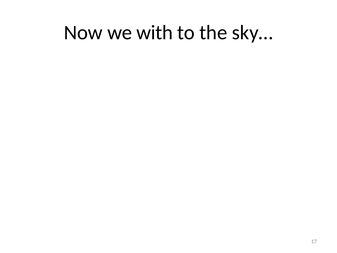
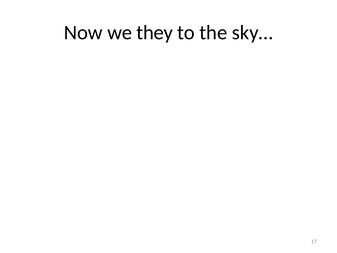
with: with -> they (155, 33)
